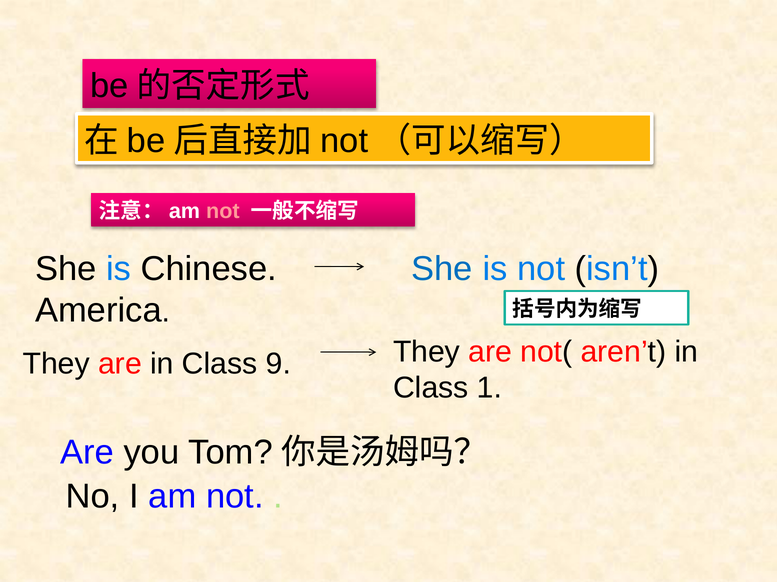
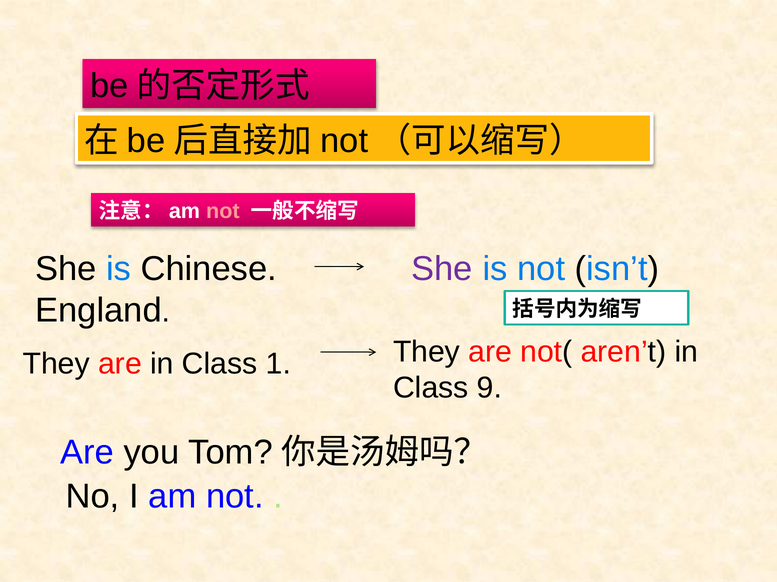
She colour: blue -> purple (442, 269)
America: America -> England (99, 311)
9: 9 -> 1 (278, 364)
1: 1 -> 9 (489, 388)
